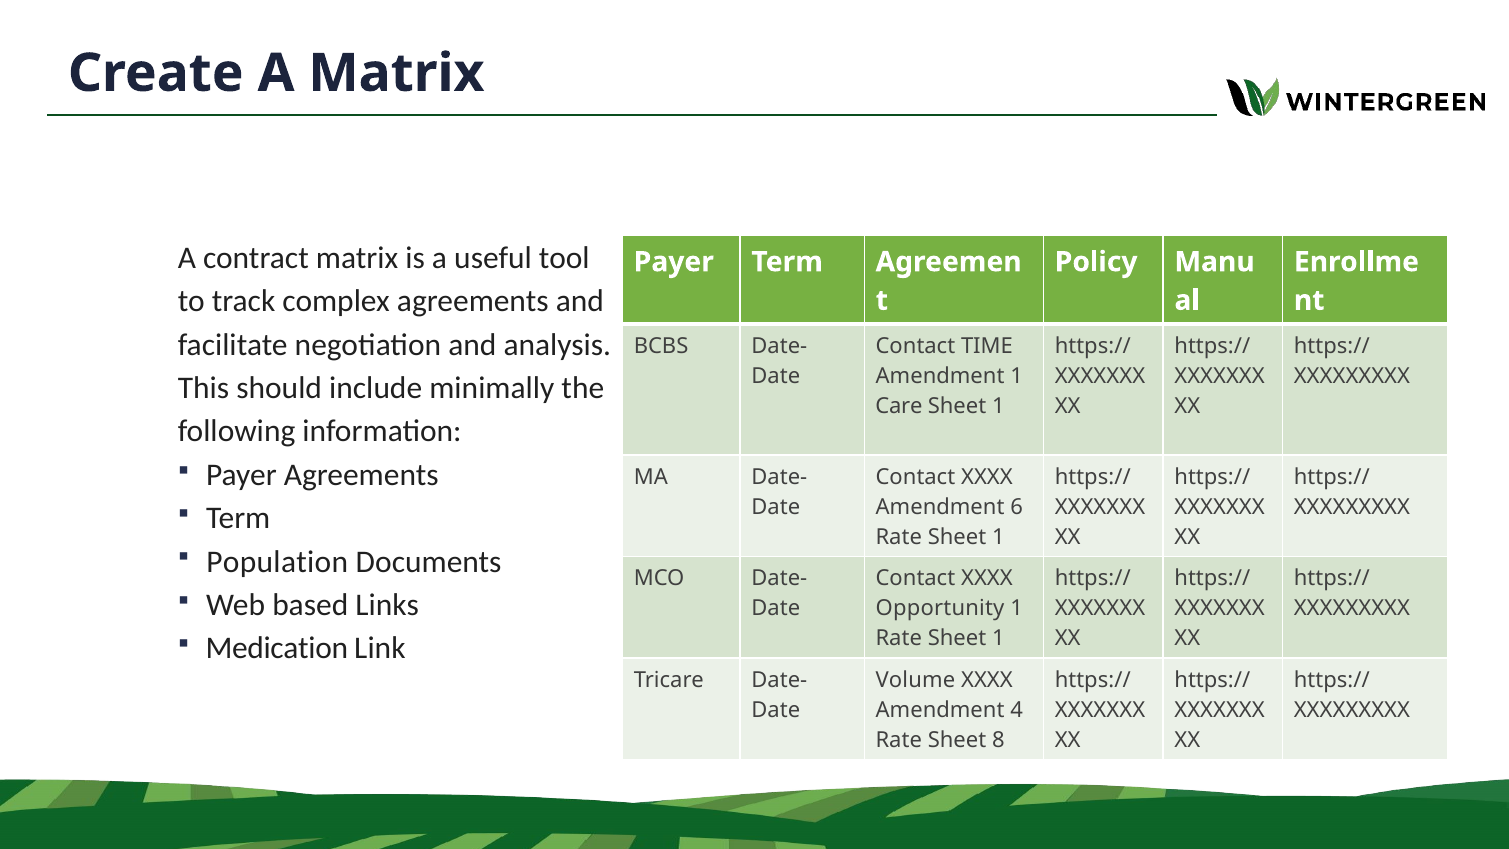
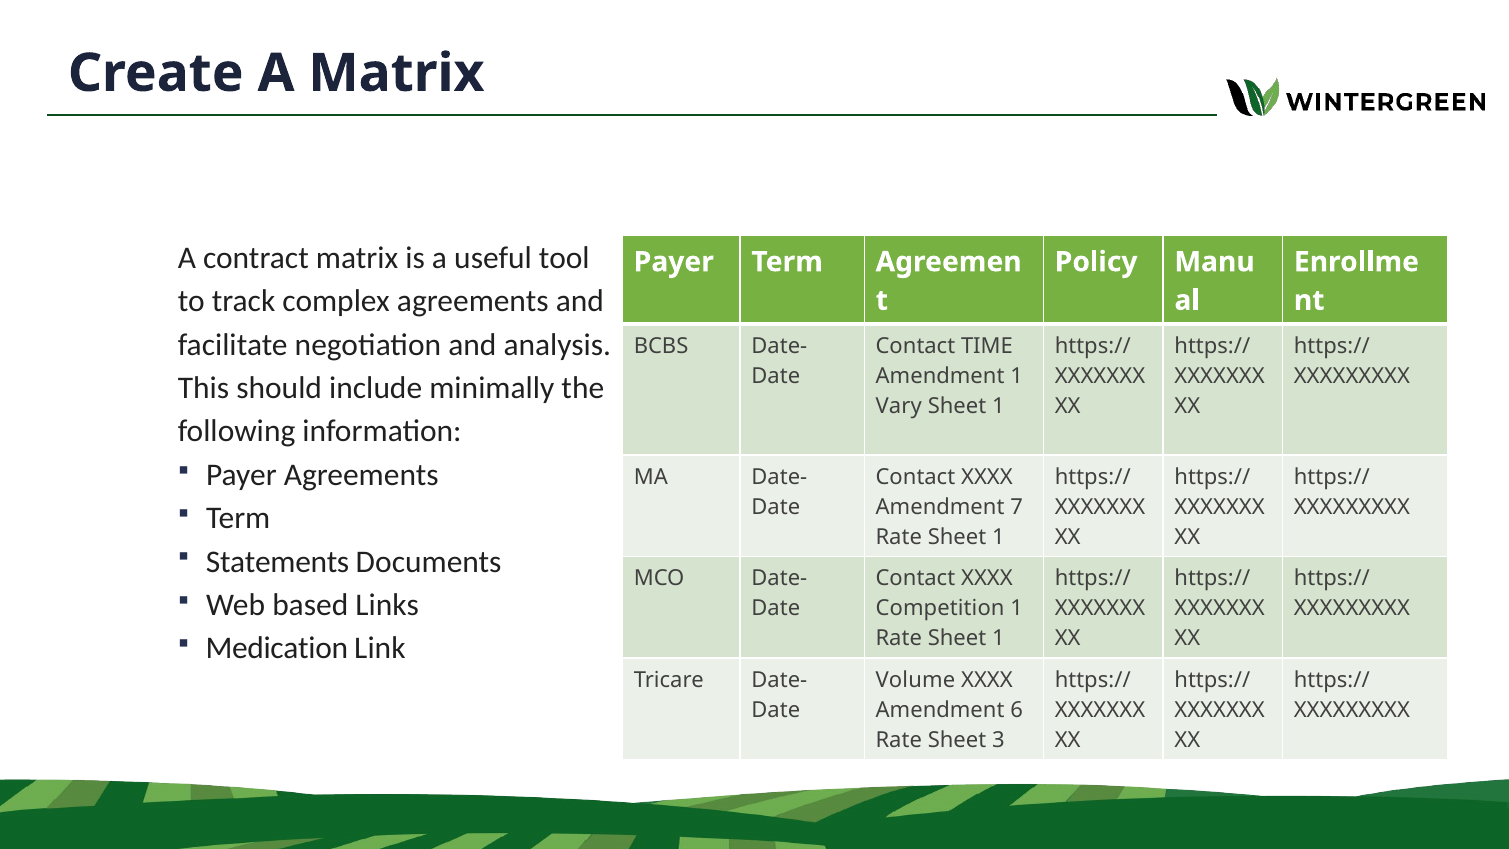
Care: Care -> Vary (899, 406)
6: 6 -> 7 (1017, 507)
Population: Population -> Statements (278, 562)
Opportunity: Opportunity -> Competition (940, 608)
4: 4 -> 6 (1017, 710)
8: 8 -> 3 (998, 740)
